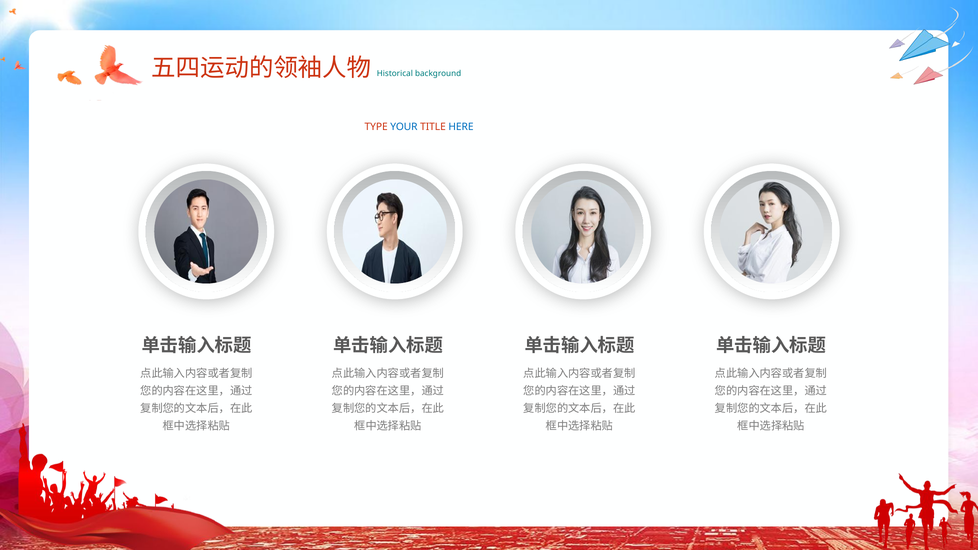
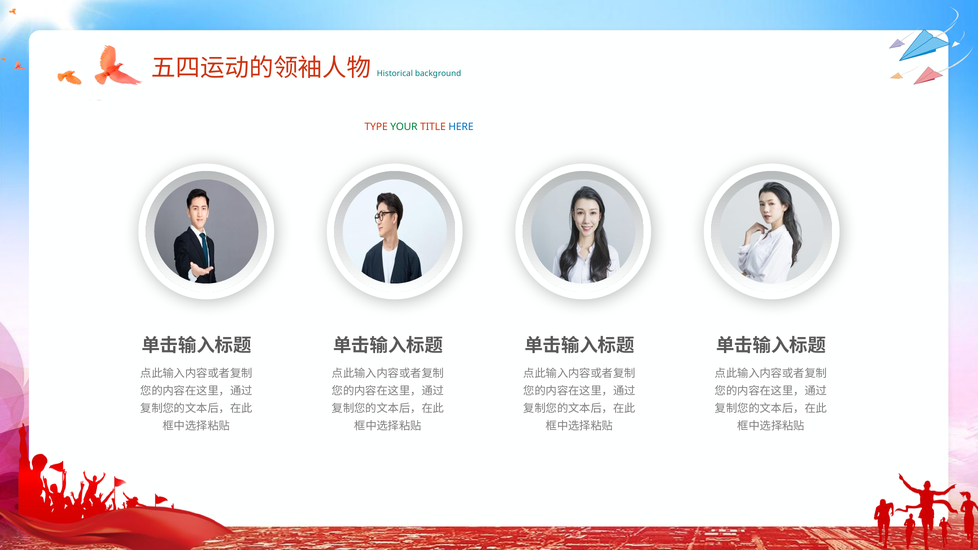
YOUR colour: blue -> green (404, 127)
